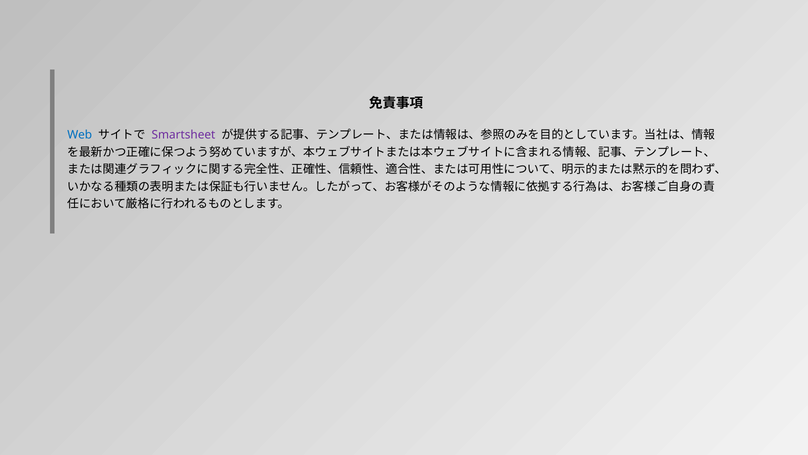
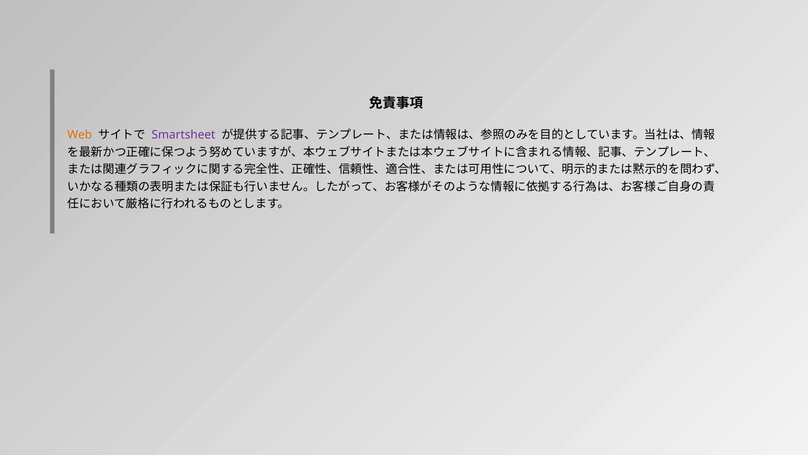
Web colour: blue -> orange (80, 135)
